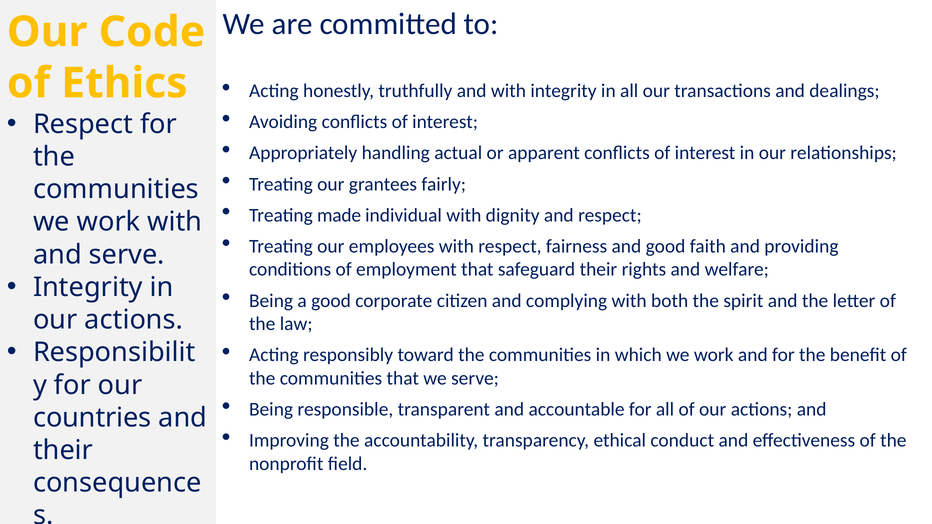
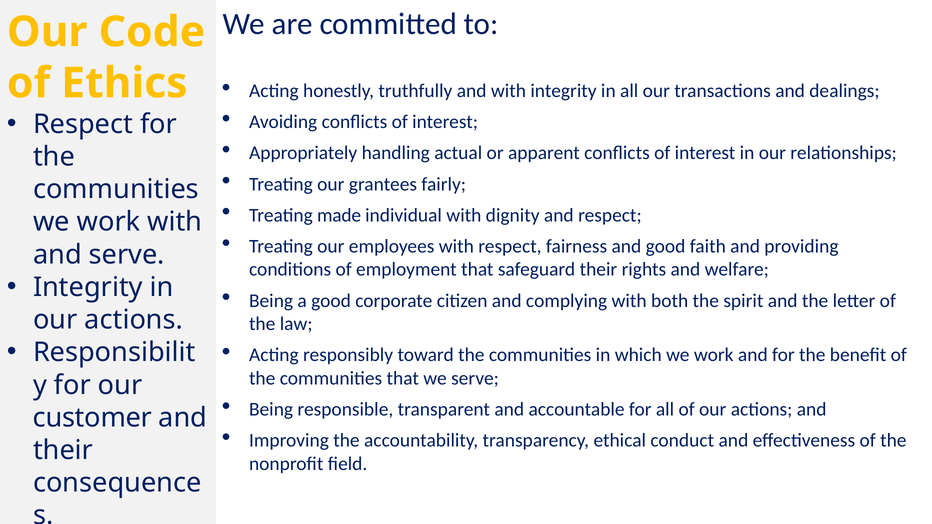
countries: countries -> customer (92, 418)
